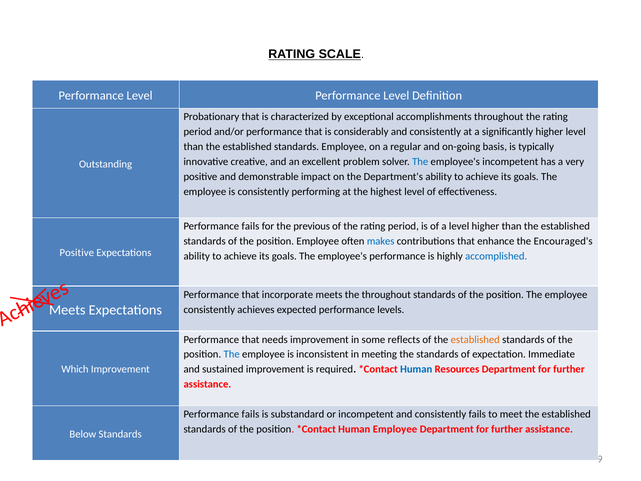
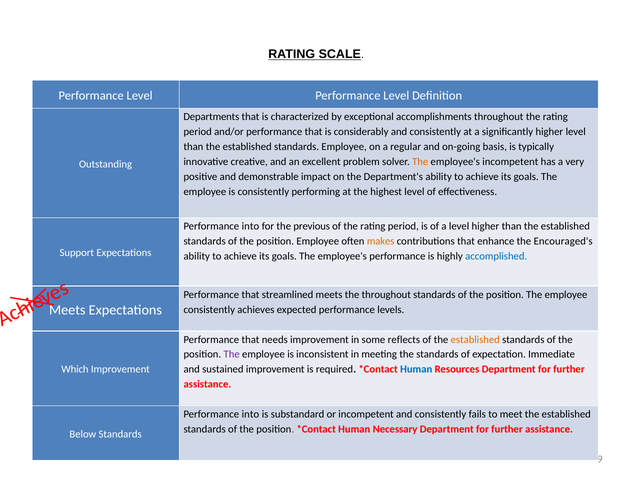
Probationary: Probationary -> Departments (211, 117)
The colour: blue -> orange (420, 162)
fails: fails -> into (250, 226)
makes colour: blue -> orange (381, 241)
Positive: Positive -> Support (77, 253)
incorporate: incorporate -> streamlined (288, 294)
The colour: blue -> purple (232, 354)
fails: fails -> into (250, 414)
Human Employee: Employee -> Necessary (395, 429)
